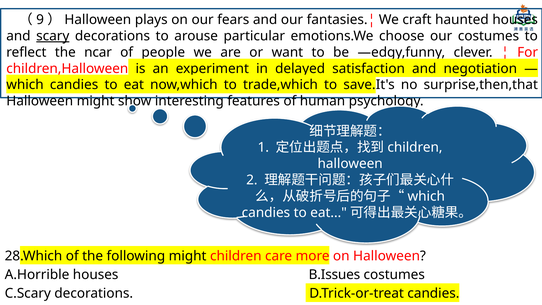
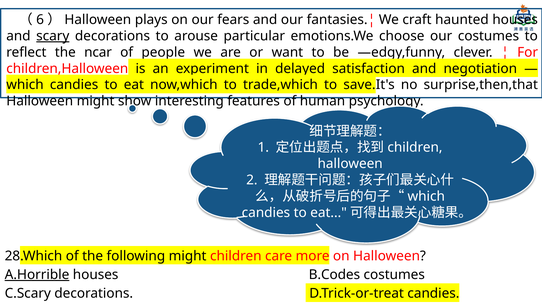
9: 9 -> 6 (40, 20)
A.Horrible underline: none -> present (37, 275)
B.Issues: B.Issues -> B.Codes (334, 275)
